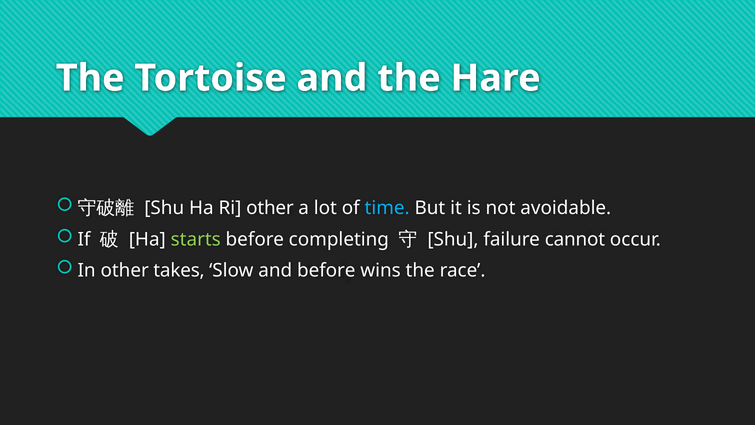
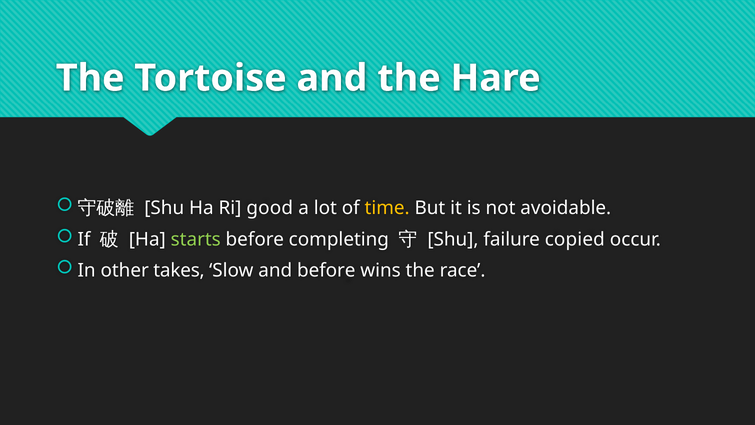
Ri other: other -> good (270, 208)
time colour: light blue -> yellow (387, 208)
cannot: cannot -> copied (575, 239)
